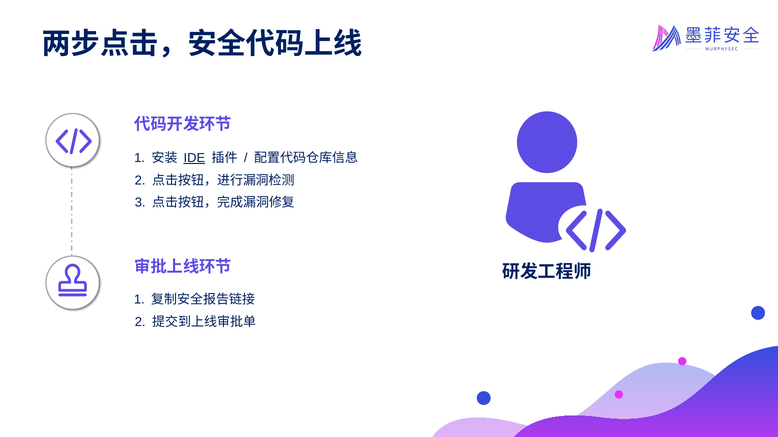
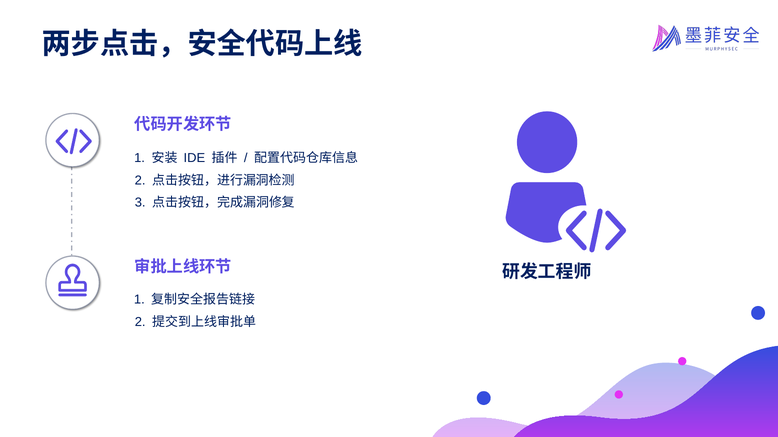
IDE underline: present -> none (194, 158)
